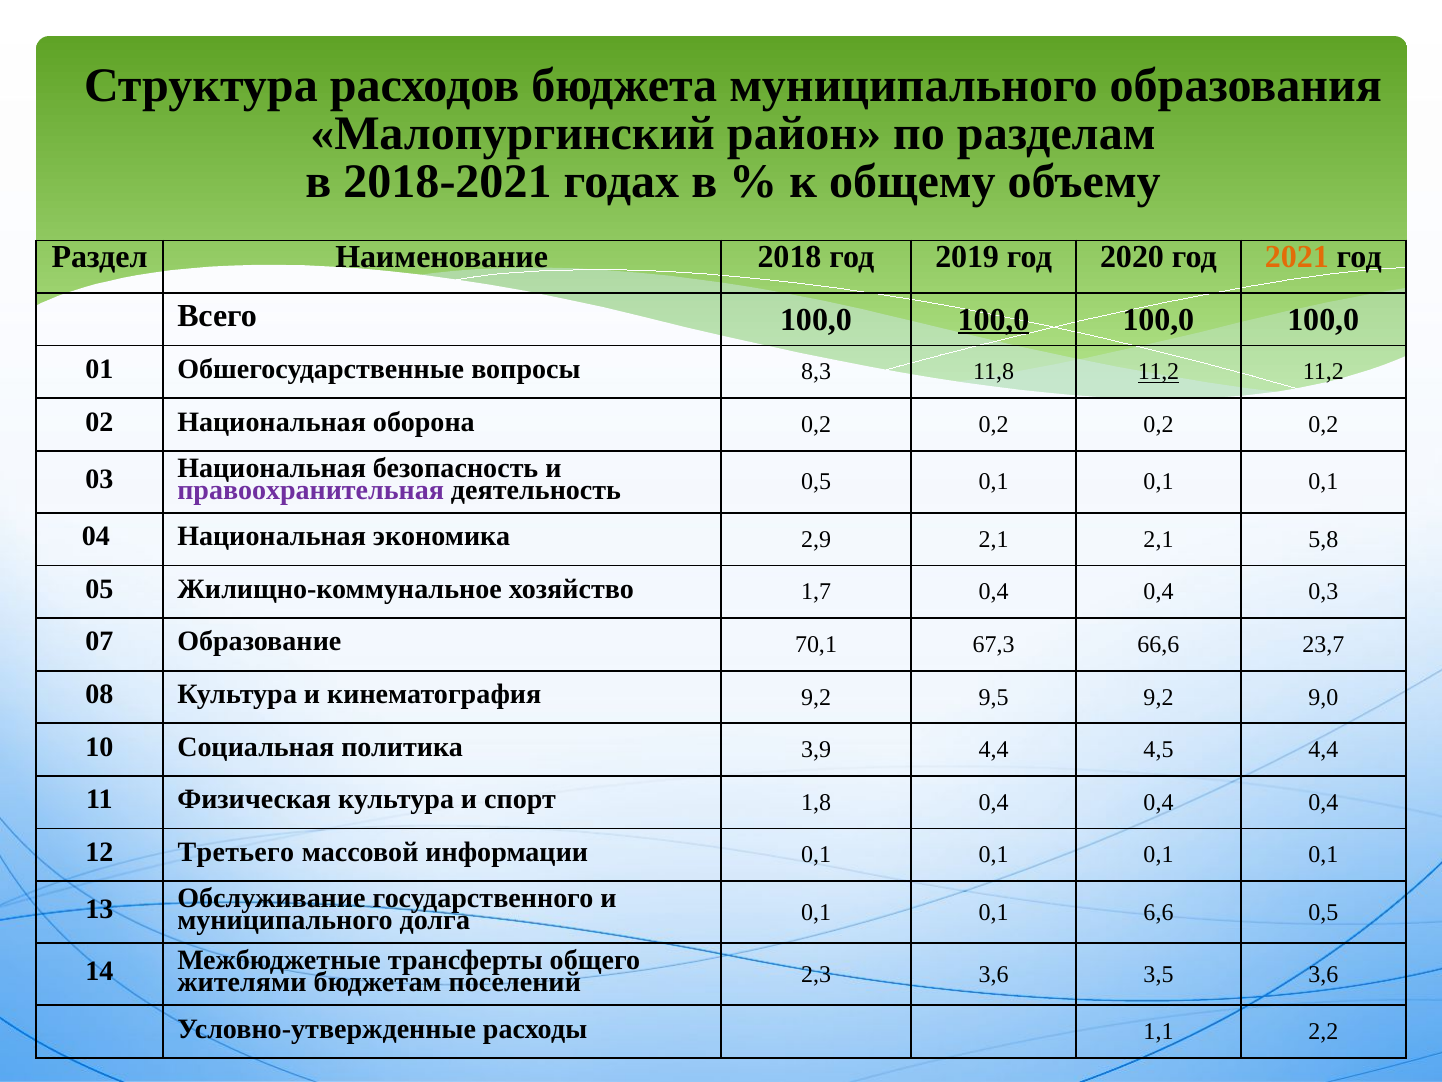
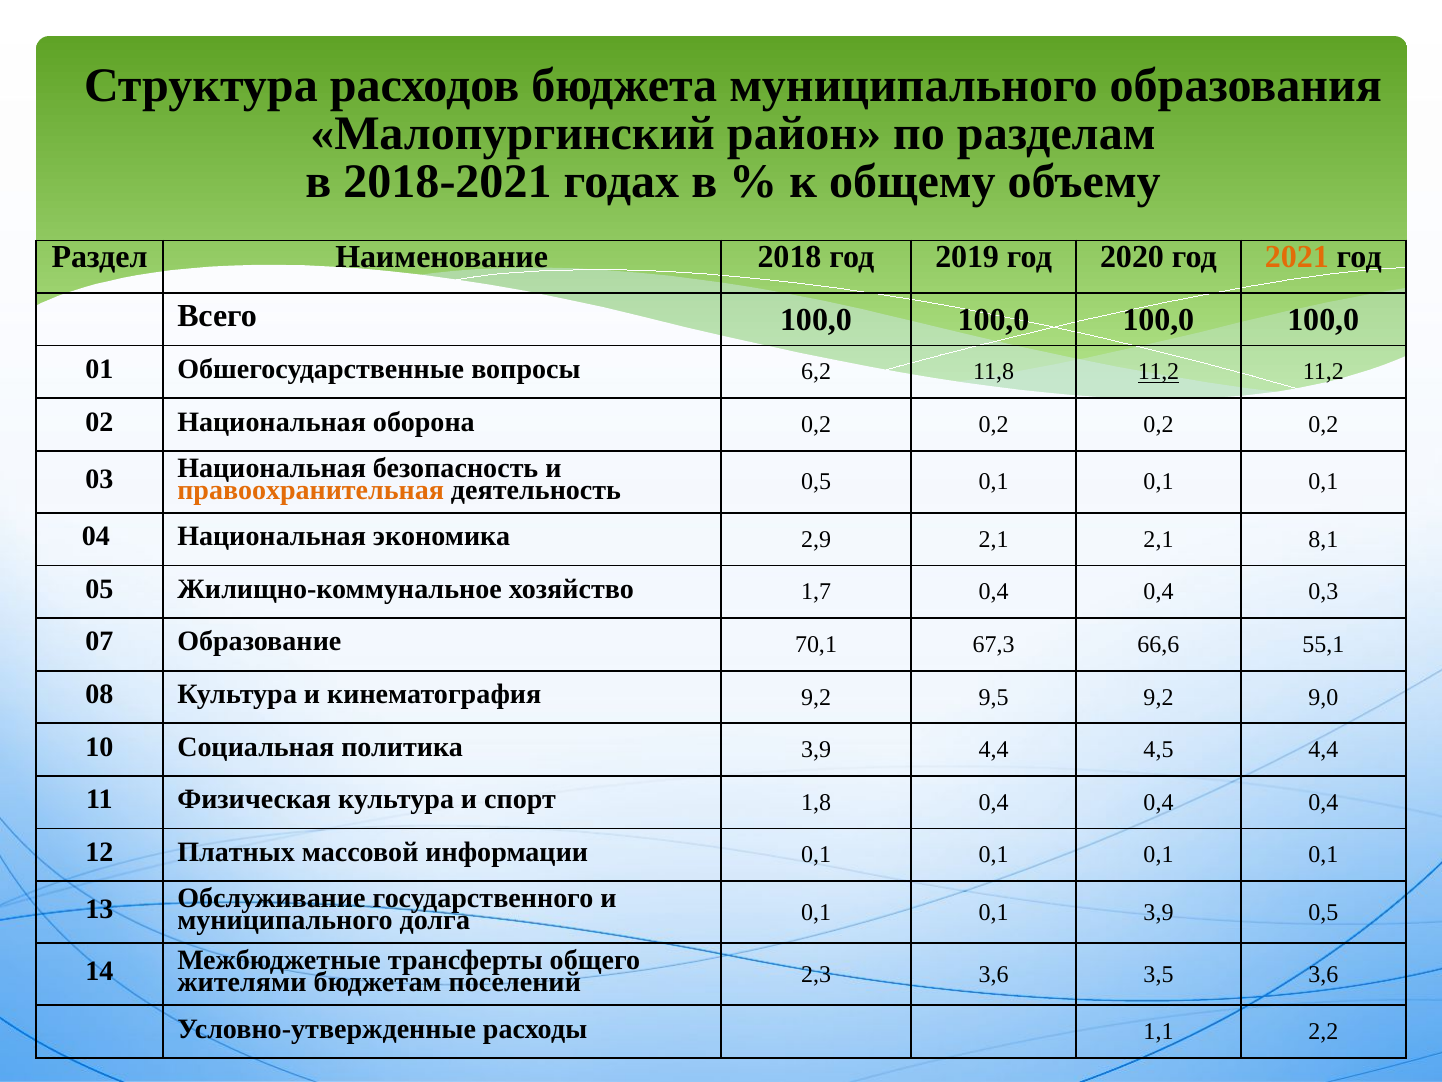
100,0 underline: present -> none (994, 319)
8,3: 8,3 -> 6,2 (816, 372)
правоохранительная colour: purple -> orange (311, 490)
5,8: 5,8 -> 8,1 (1323, 539)
23,7: 23,7 -> 55,1 (1323, 644)
Третьего: Третьего -> Платных (236, 852)
0,1 6,6: 6,6 -> 3,9 (1159, 912)
